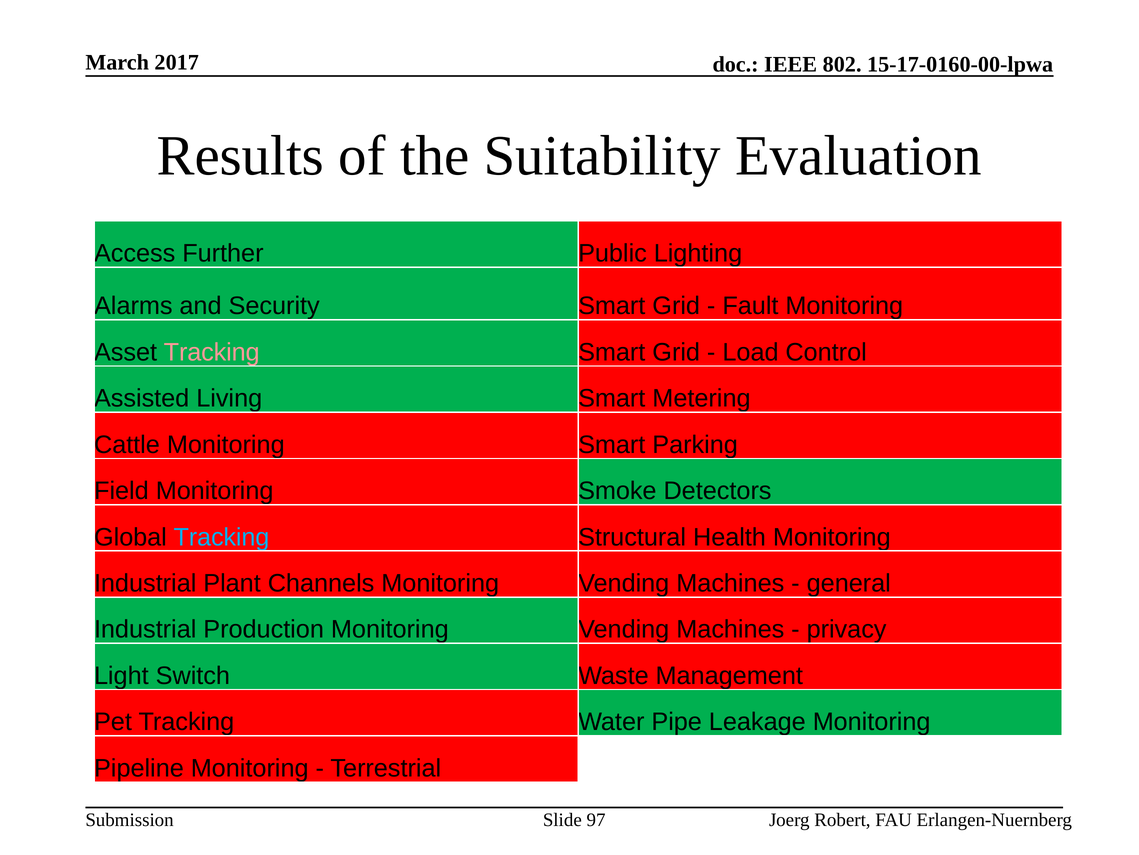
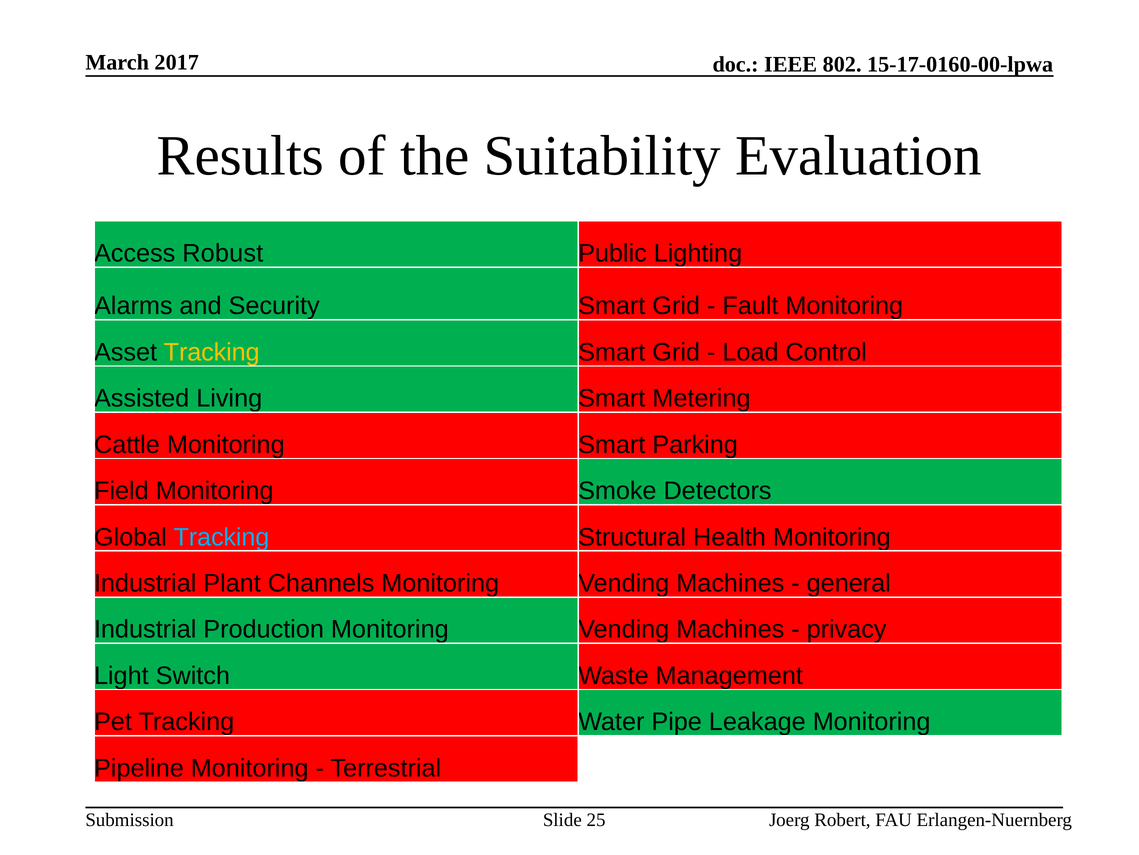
Further: Further -> Robust (223, 253)
Tracking colour: pink -> yellow (212, 352)
97: 97 -> 25 (596, 819)
